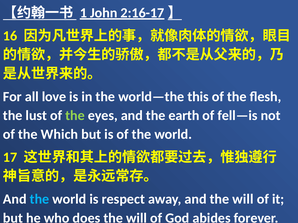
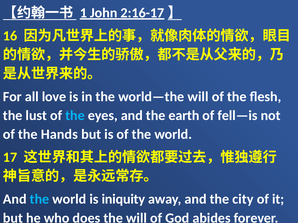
world—the this: this -> will (198, 97)
the colour: light green -> light blue (75, 116)
Which: Which -> Hands (59, 135)
respect: respect -> iniquity (123, 200)
and the will: will -> city (243, 200)
